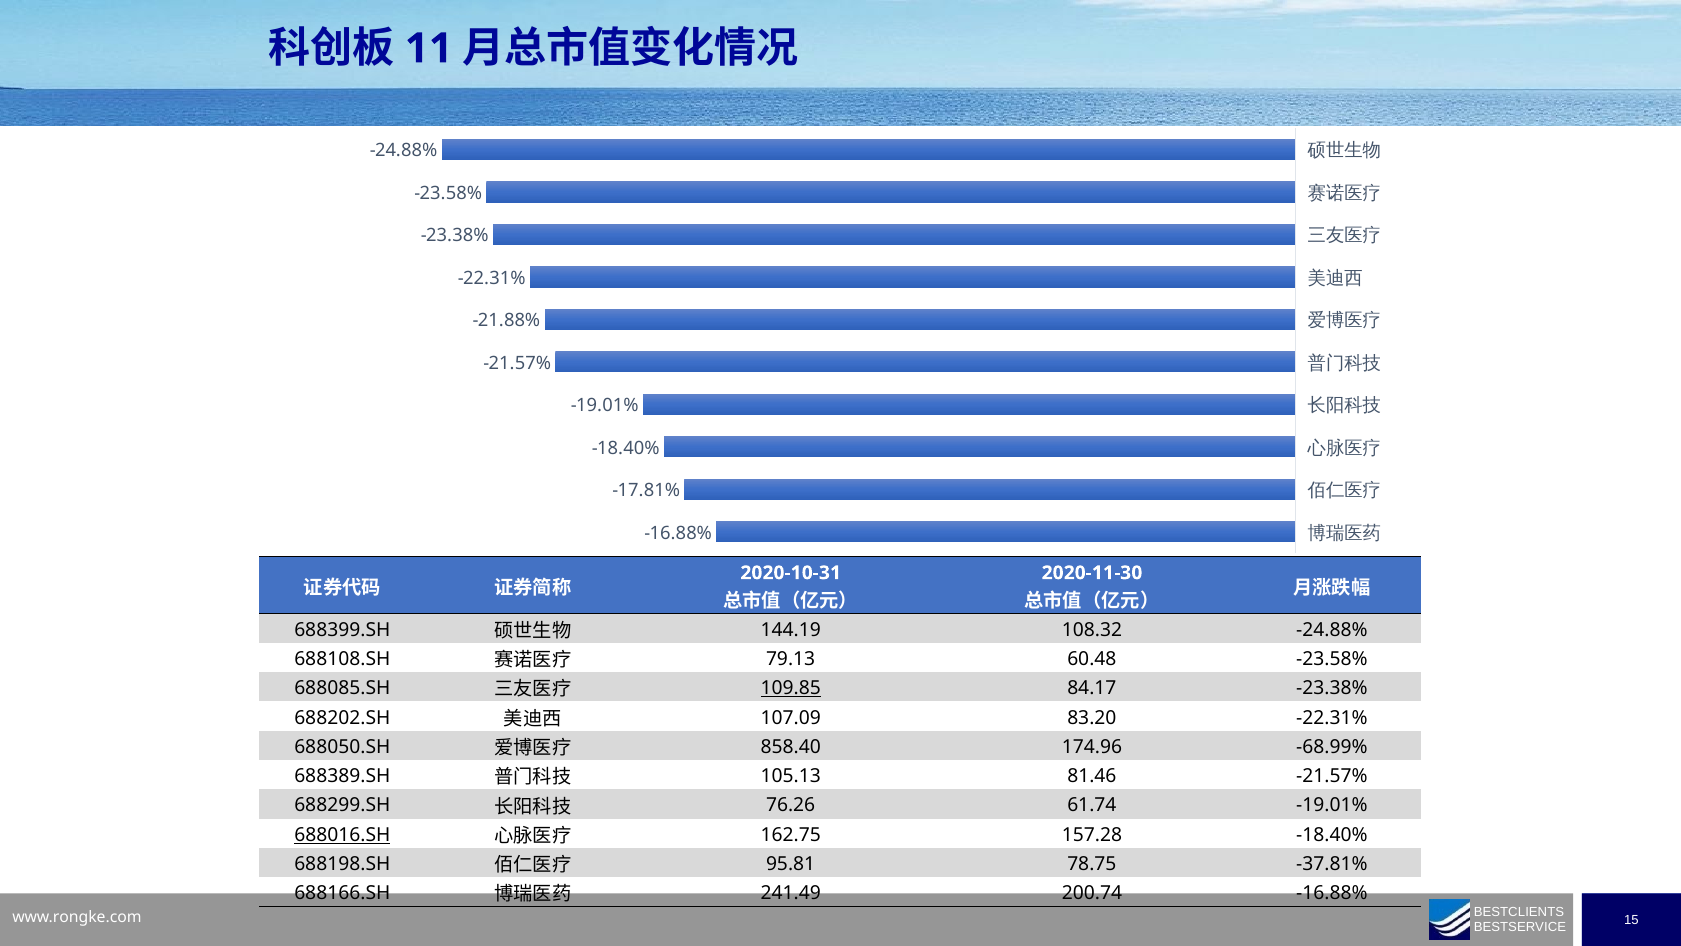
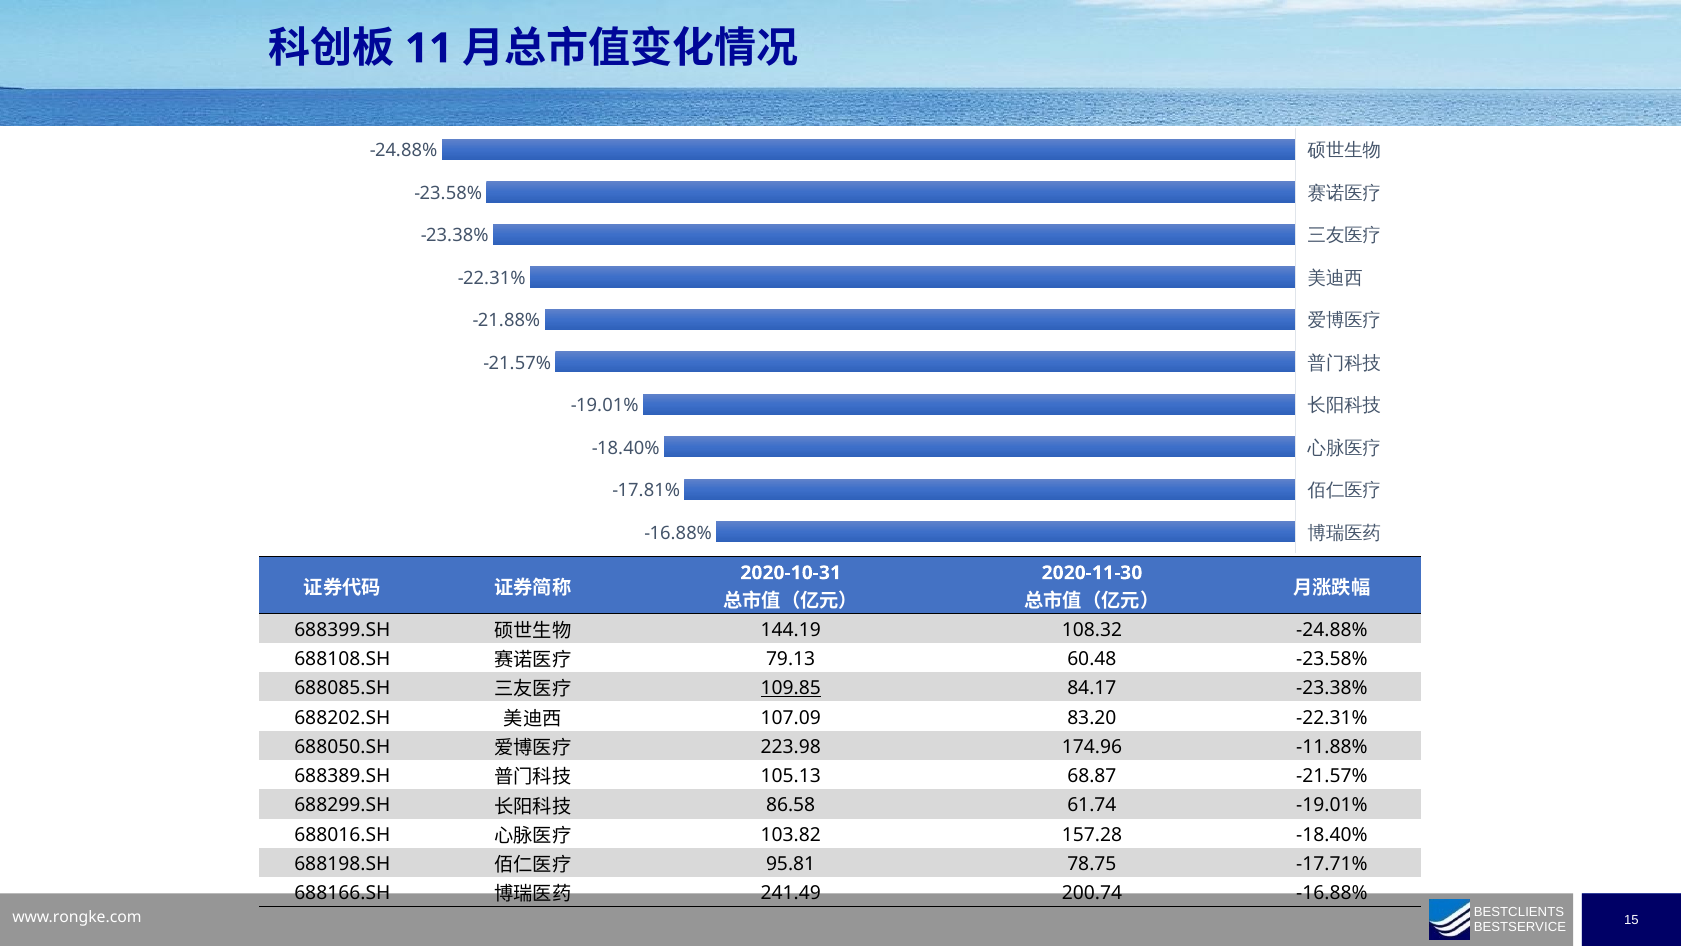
858.40: 858.40 -> 223.98 (791, 747)
-68.99%: -68.99% -> -11.88% (1332, 747)
81.46: 81.46 -> 68.87 (1092, 776)
76.26: 76.26 -> 86.58 (791, 805)
688016.SH underline: present -> none (342, 835)
162.75: 162.75 -> 103.82 (791, 835)
-37.81%: -37.81% -> -17.71% (1332, 864)
